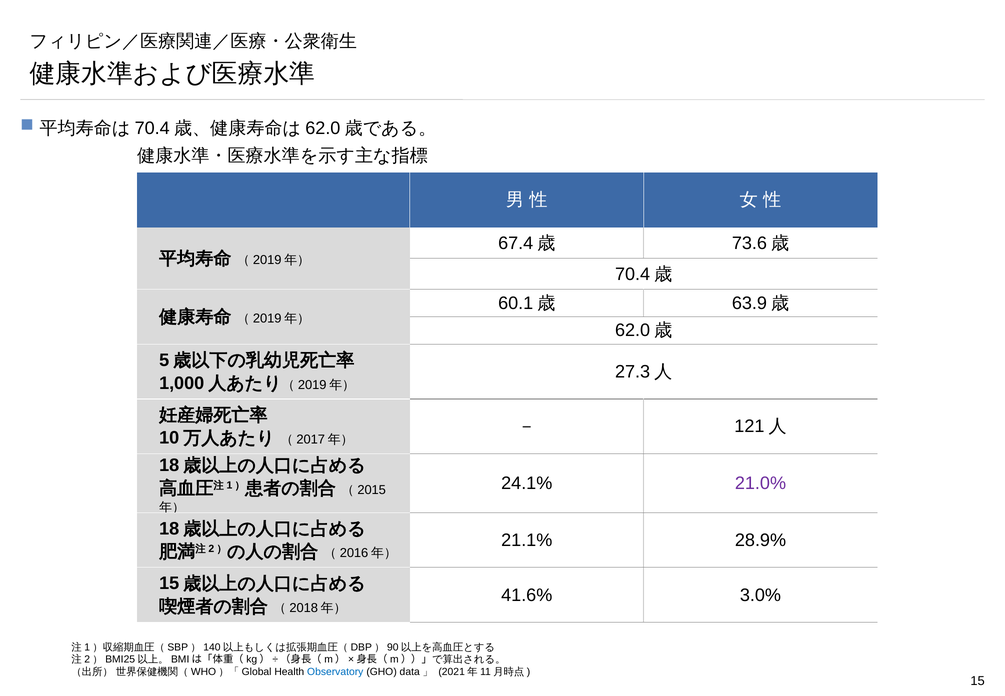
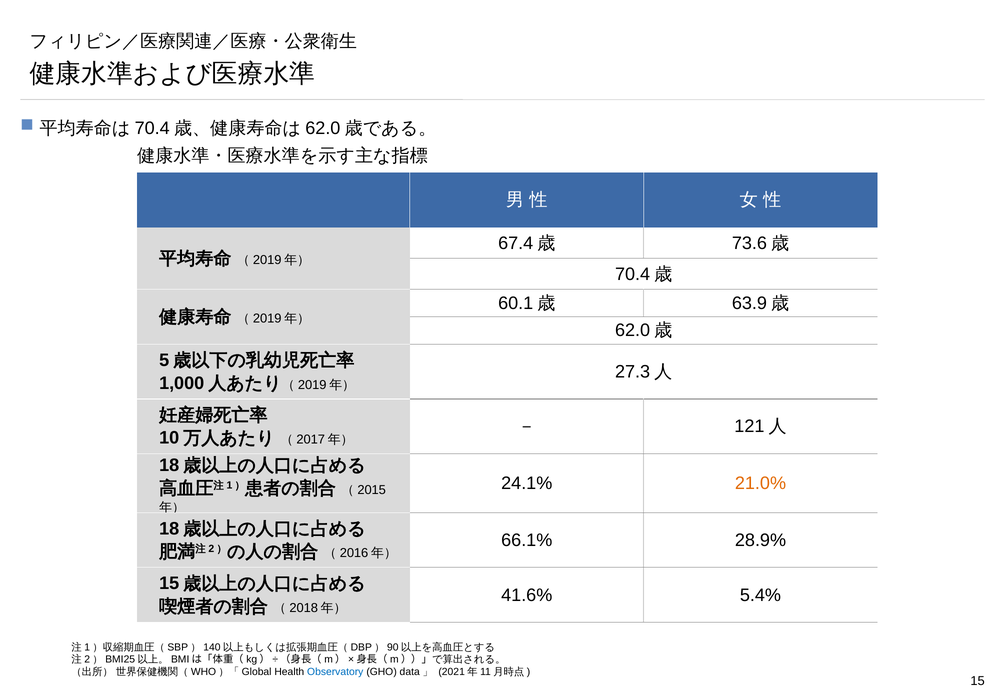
21.0% colour: purple -> orange (761, 483)
21.1%: 21.1% -> 66.1% (527, 540)
3.0%: 3.0% -> 5.4% (760, 595)
